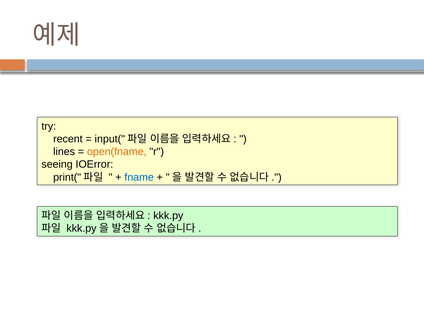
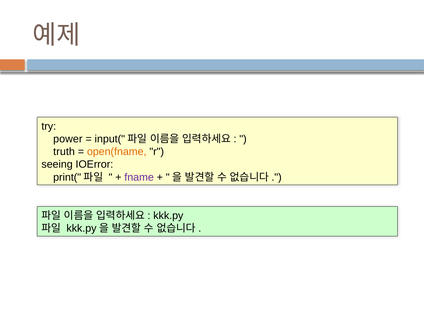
recent: recent -> power (68, 139)
lines: lines -> truth (64, 152)
fname colour: blue -> purple (139, 177)
